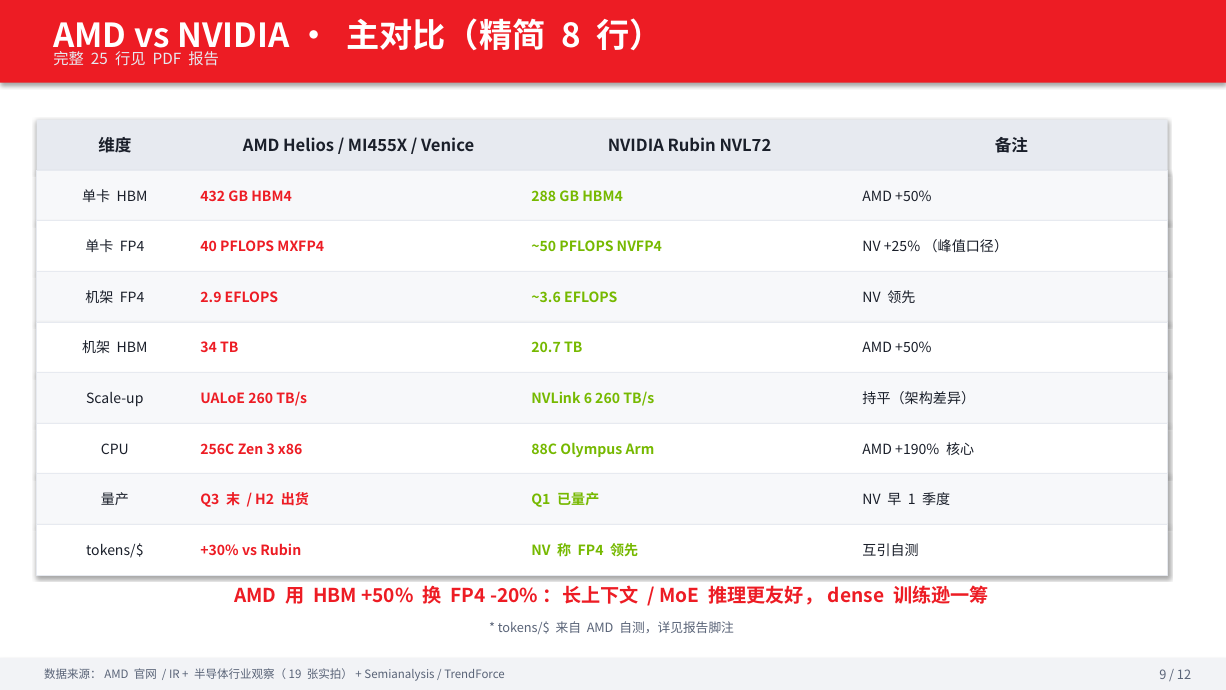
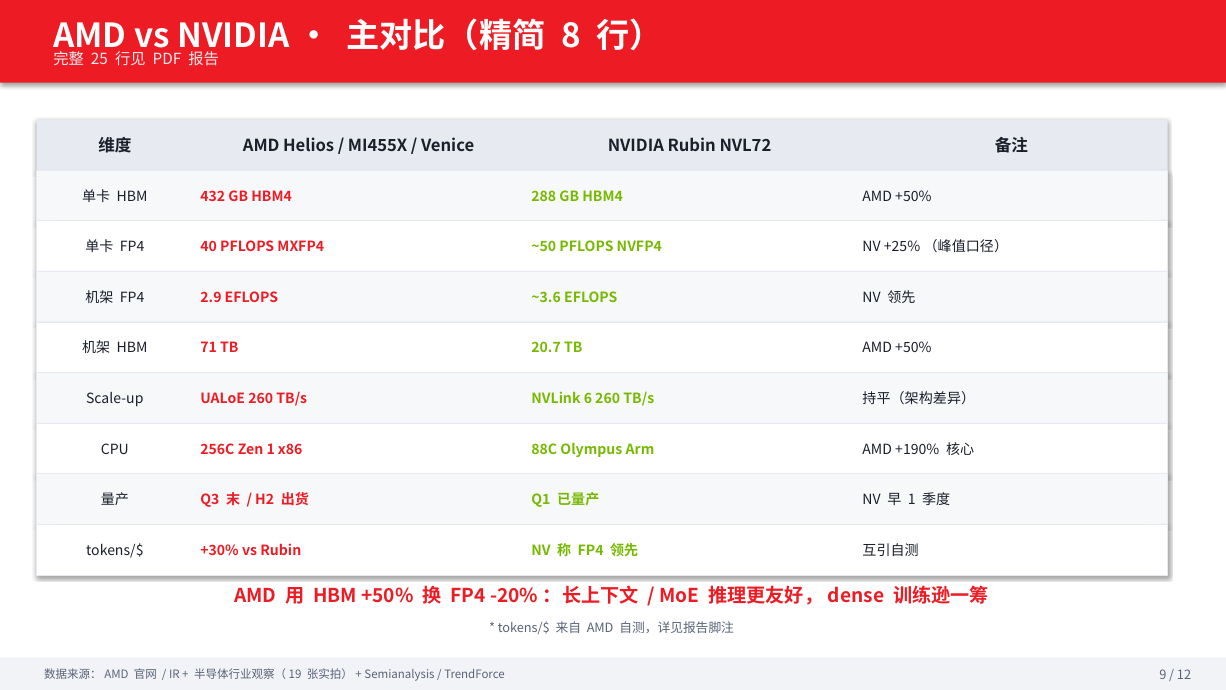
34: 34 -> 71 (209, 348)
Zen 3: 3 -> 1 (271, 449)
